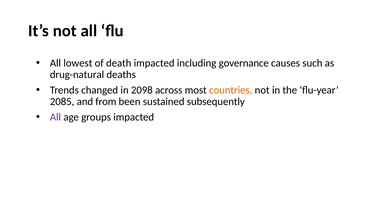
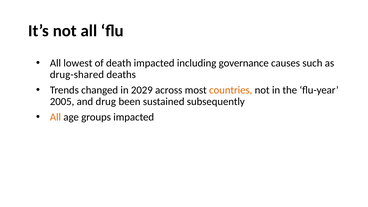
drug-natural: drug-natural -> drug-shared (77, 75)
2098: 2098 -> 2029 (142, 90)
2085: 2085 -> 2005 (62, 102)
from: from -> drug (106, 102)
All colour: purple -> orange (55, 117)
